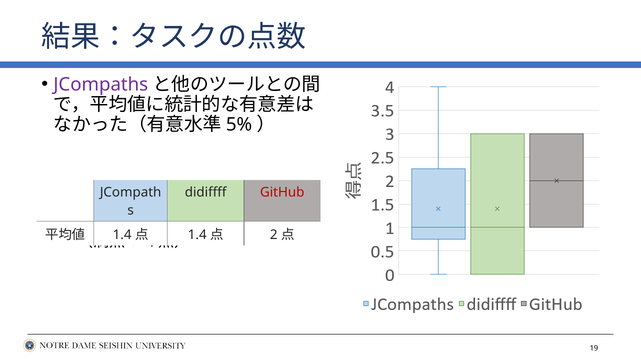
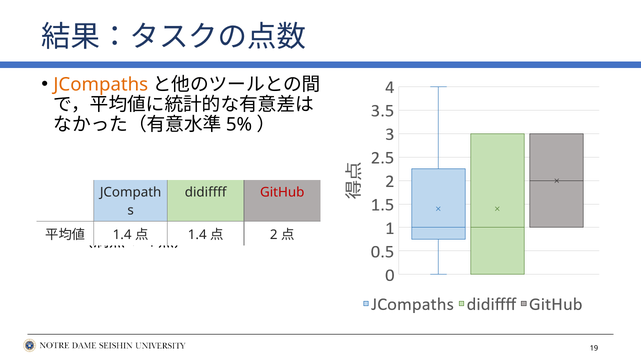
JCompaths colour: purple -> orange (101, 85)
